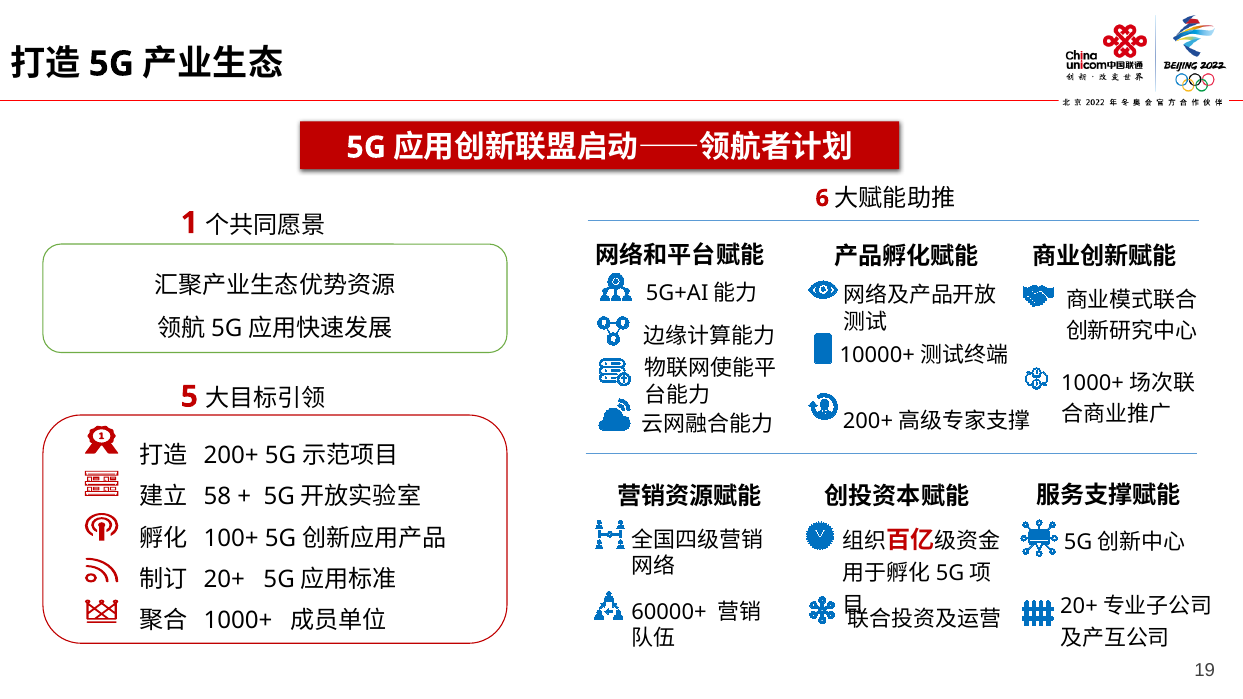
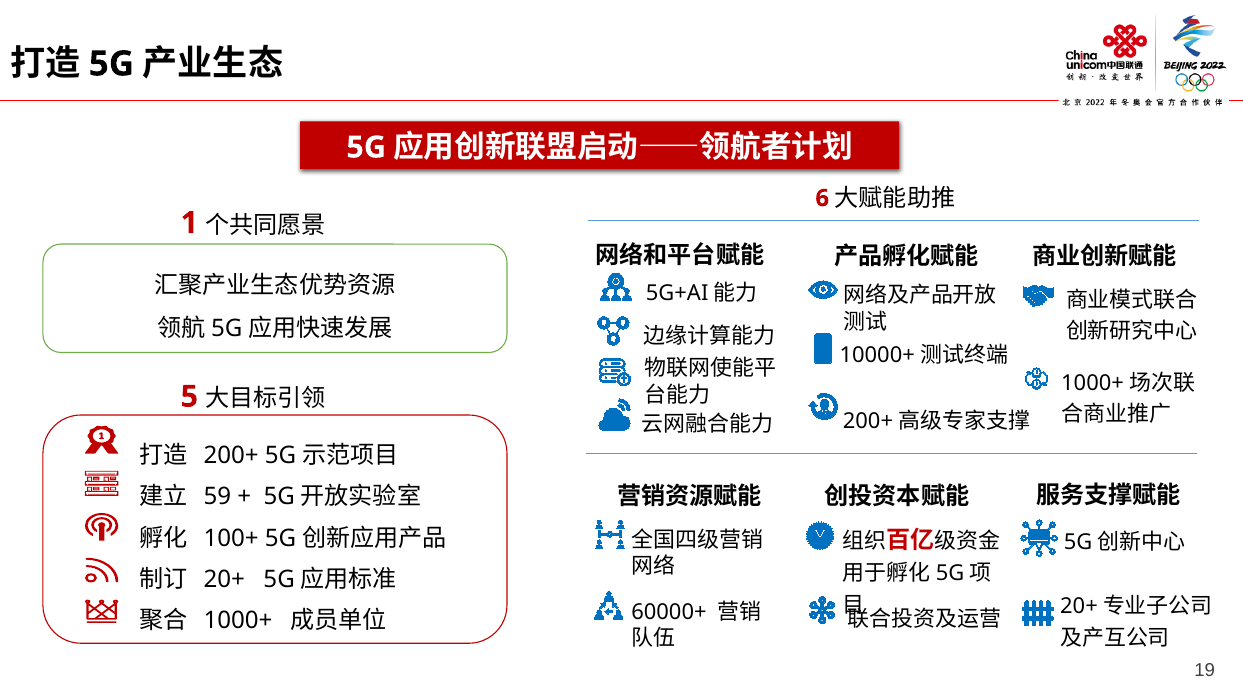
58: 58 -> 59 (217, 497)
